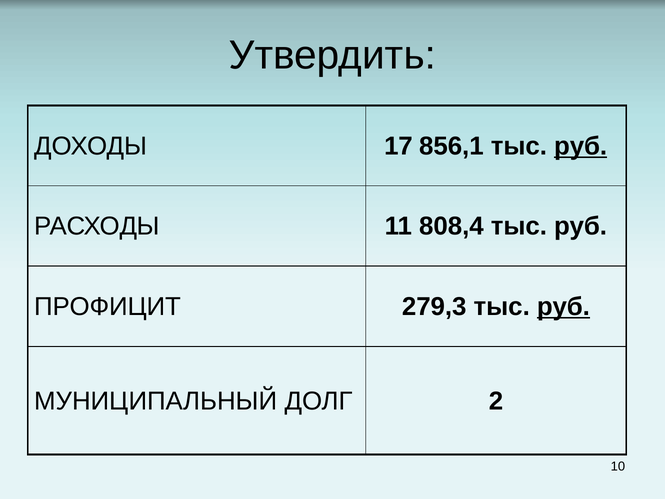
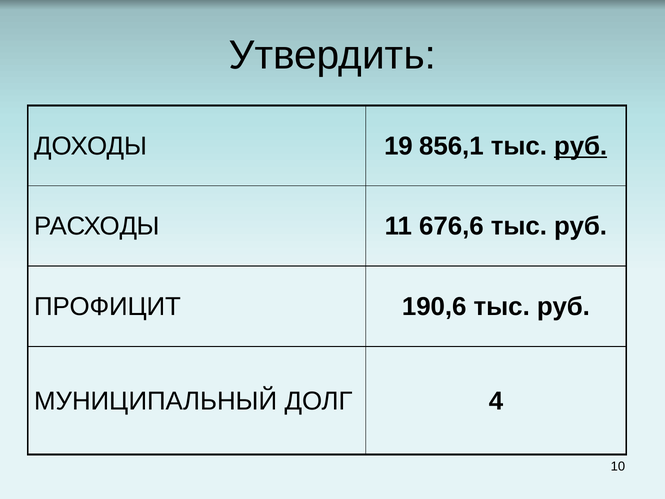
17: 17 -> 19 (398, 146)
808,4: 808,4 -> 676,6 (451, 226)
279,3: 279,3 -> 190,6 (434, 307)
руб underline: present -> none (563, 307)
2: 2 -> 4 (496, 401)
